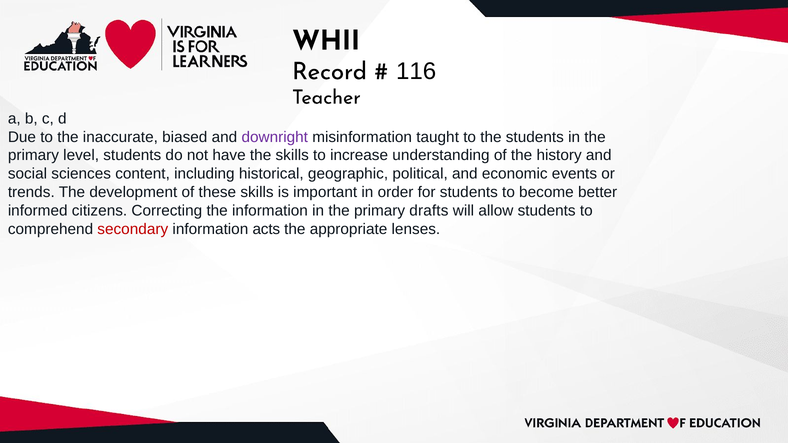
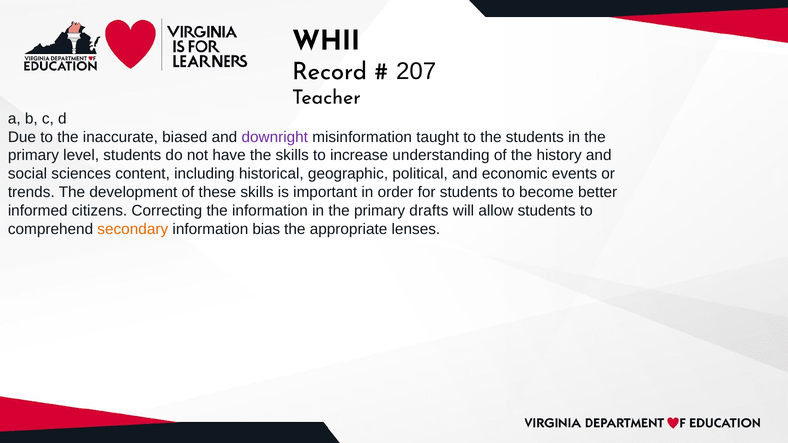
116: 116 -> 207 (416, 71)
secondary colour: red -> orange (133, 229)
acts: acts -> bias (266, 229)
